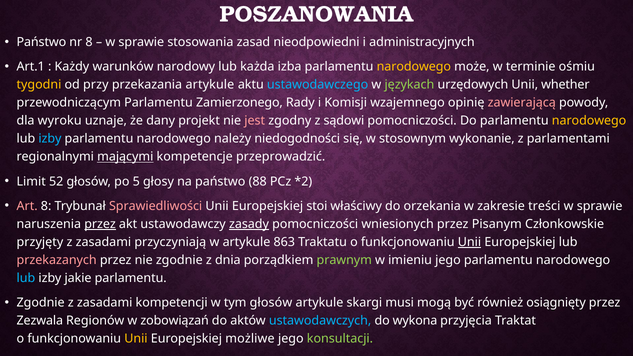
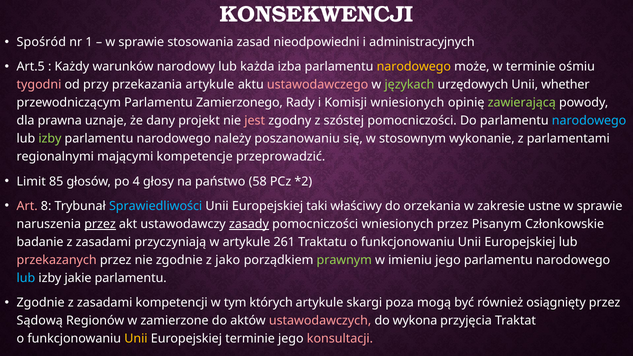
POSZANOWANIA: POSZANOWANIA -> KONSEKWENCJI (316, 14)
Państwo: Państwo -> Spośród (41, 42)
nr 8: 8 -> 1 (89, 42)
Art.1: Art.1 -> Art.5 (31, 67)
tygodni colour: yellow -> pink (39, 85)
ustawodawczego colour: light blue -> pink (318, 85)
Komisji wzajemnego: wzajemnego -> wniesionych (407, 103)
zawierającą colour: pink -> light green (522, 103)
wyroku: wyroku -> prawna (60, 121)
sądowi: sądowi -> szóstej (344, 121)
narodowego colour: yellow -> light blue (589, 121)
izby colour: light blue -> light green (50, 139)
niedogodności: niedogodności -> poszanowaniu (297, 139)
mającymi underline: present -> none (125, 157)
52: 52 -> 85 (56, 181)
5: 5 -> 4 (136, 181)
88: 88 -> 58 (258, 181)
Sprawiedliwości colour: pink -> light blue (156, 206)
stoi: stoi -> taki (317, 206)
treści: treści -> ustne (544, 206)
przyjęty: przyjęty -> badanie (40, 242)
863: 863 -> 261 (284, 242)
Unii underline: present -> none (470, 242)
dnia: dnia -> jako (228, 260)
tym głosów: głosów -> których (271, 303)
musi: musi -> poza (400, 303)
Zezwala: Zezwala -> Sądową (40, 321)
zobowiązań: zobowiązań -> zamierzone (175, 321)
ustawodawczych colour: light blue -> pink (320, 321)
Europejskiej możliwe: możliwe -> terminie (250, 339)
konsultacji colour: light green -> pink (340, 339)
